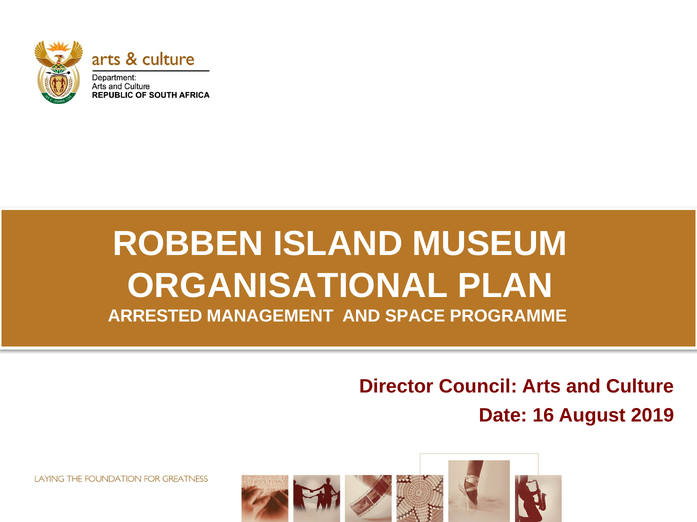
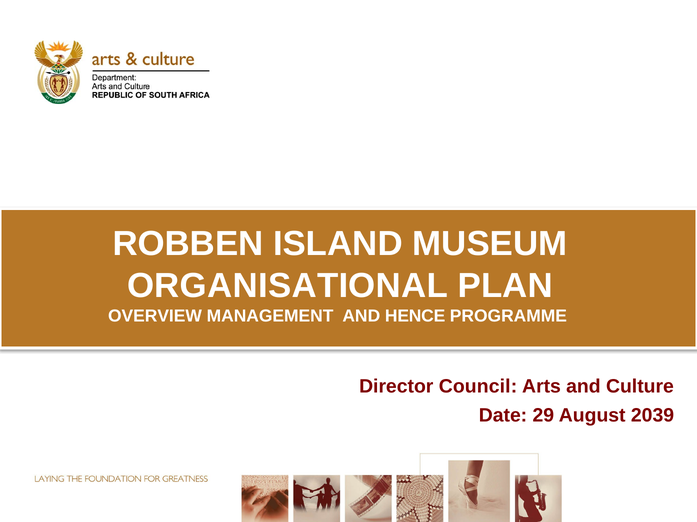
ARRESTED: ARRESTED -> OVERVIEW (155, 316)
SPACE: SPACE -> HENCE (415, 316)
16: 16 -> 29 (543, 416)
2019: 2019 -> 2039 (653, 416)
